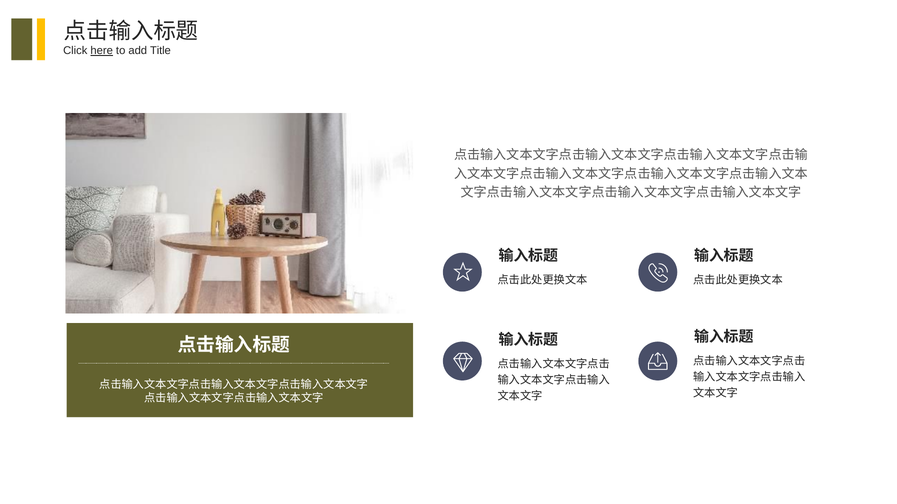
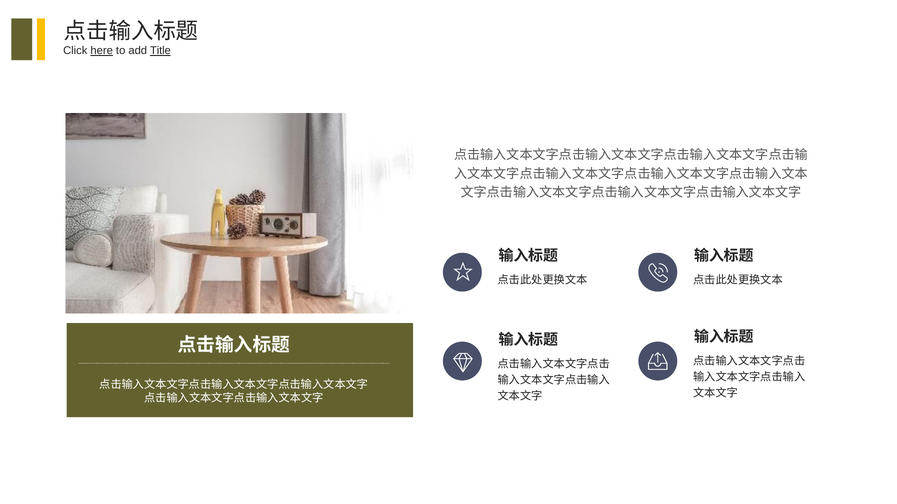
Title underline: none -> present (160, 51)
